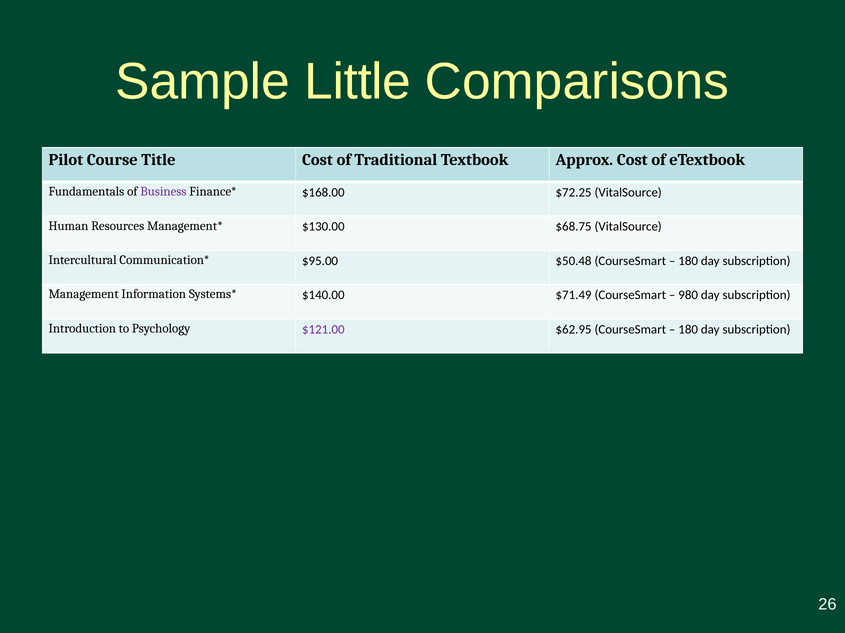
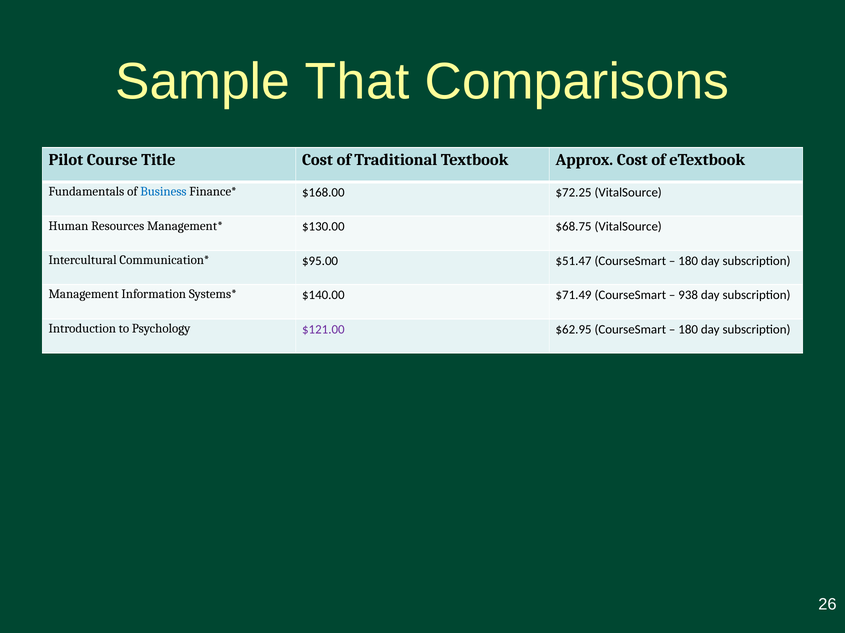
Little: Little -> That (357, 82)
Business colour: purple -> blue (163, 192)
$50.48: $50.48 -> $51.47 (574, 261)
980: 980 -> 938 (688, 295)
